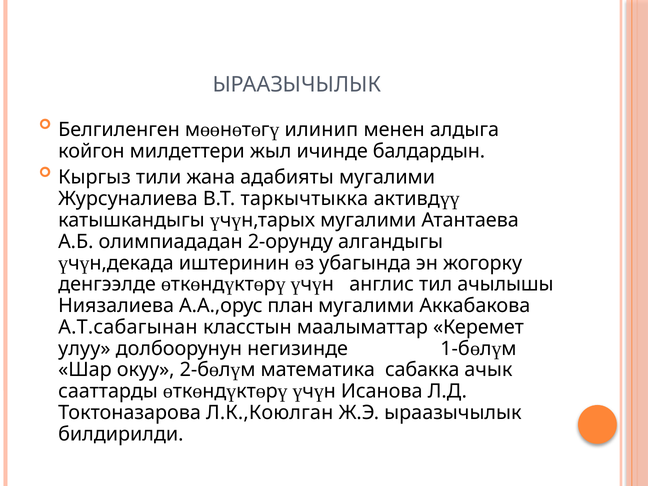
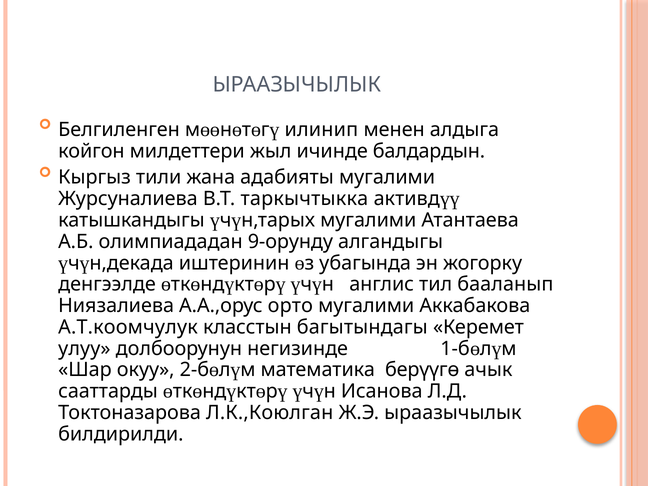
2-орунду: 2-орунду -> 9-орунду (290, 242)
ачылышы: ачылышы -> бааланып (505, 284)
план: план -> орто (290, 306)
А.Т.сабагынан: А.Т.сабагынан -> А.Т.коомчулук (128, 327)
маалыматтар: маалыматтар -> багытындагы (362, 327)
сабакка: сабакка -> берүүгө (422, 370)
